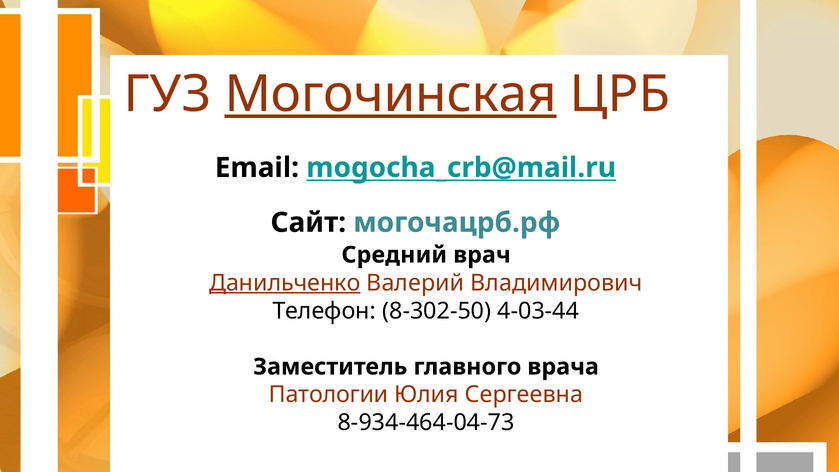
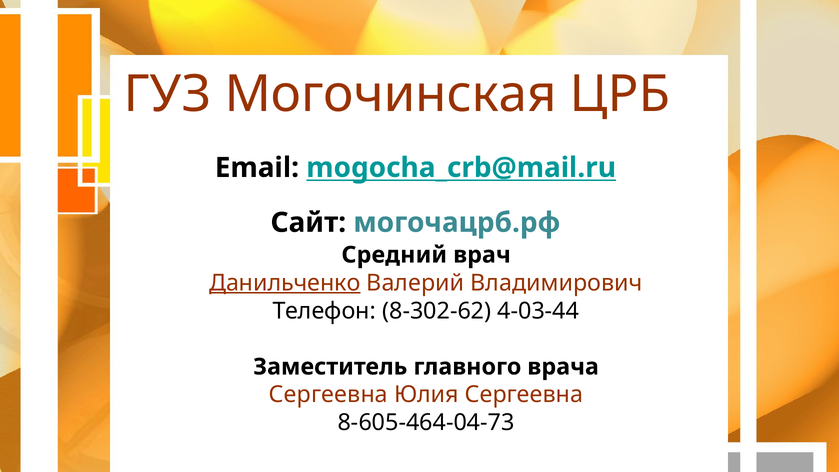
Могочинская underline: present -> none (391, 94)
8-302-50: 8-302-50 -> 8-302-62 (437, 311)
Патологии: Патологии -> Сергеевна (328, 395)
8-934-464-04-73: 8-934-464-04-73 -> 8-605-464-04-73 (426, 423)
